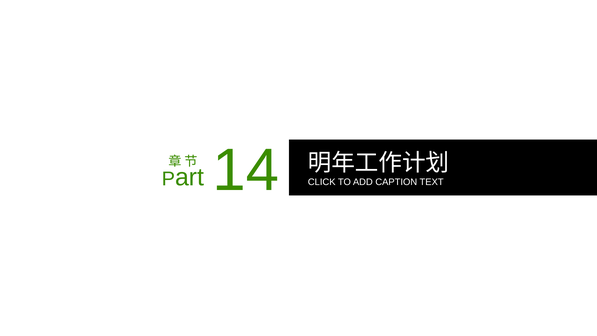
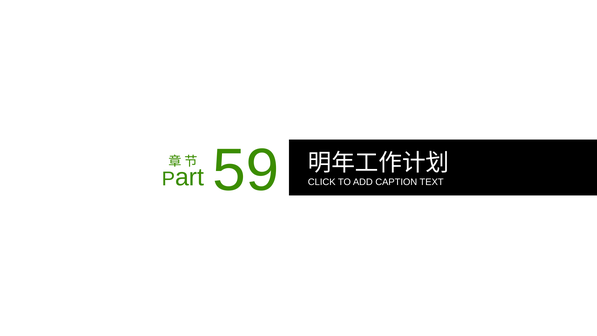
14: 14 -> 59 (246, 170)
